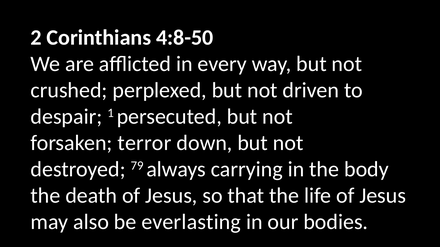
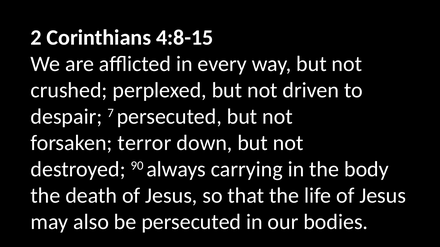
4:8-50: 4:8-50 -> 4:8-15 (185, 38)
1: 1 -> 7 (111, 113)
79: 79 -> 90 (137, 166)
be everlasting: everlasting -> persecuted (191, 222)
